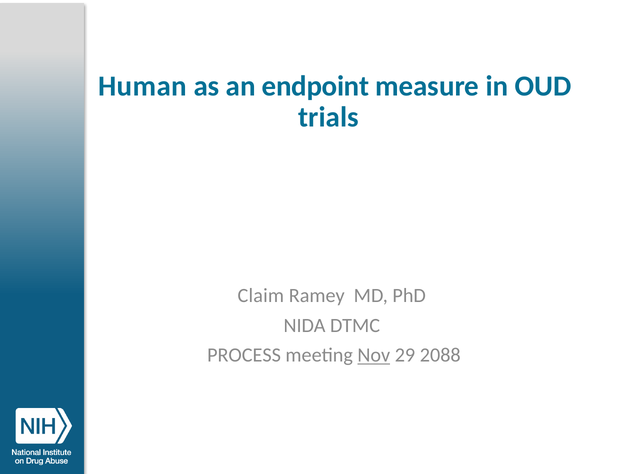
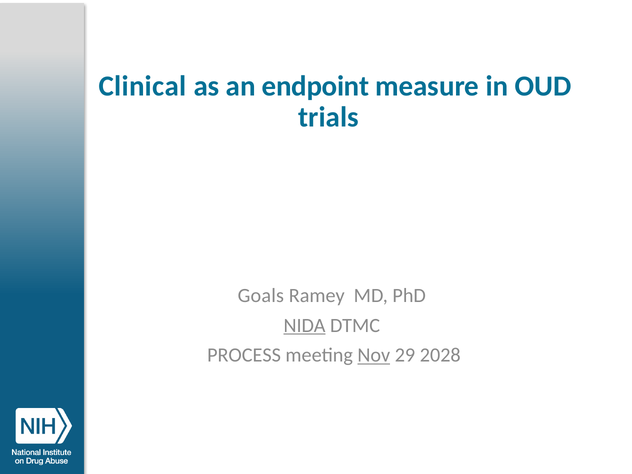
Human: Human -> Clinical (143, 86)
Claim: Claim -> Goals (261, 296)
NIDA underline: none -> present (305, 325)
2088: 2088 -> 2028 (440, 355)
